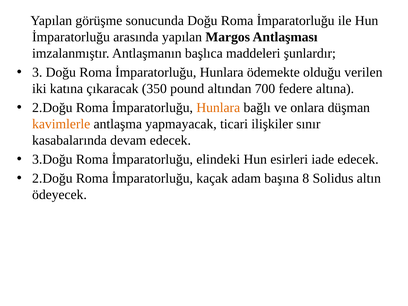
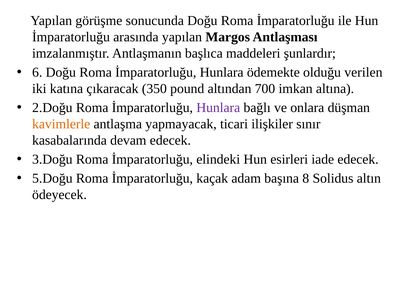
3: 3 -> 6 (37, 72)
federe: federe -> imkan (296, 89)
Hunlara colour: orange -> purple (218, 108)
2.Doğu: 2.Doğu -> 5.Doğu (52, 178)
